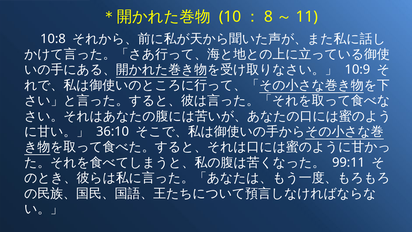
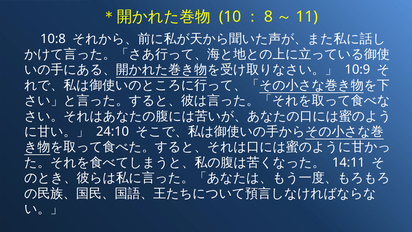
36:10: 36:10 -> 24:10 (113, 131)
99:11: 99:11 -> 14:11 (349, 162)
